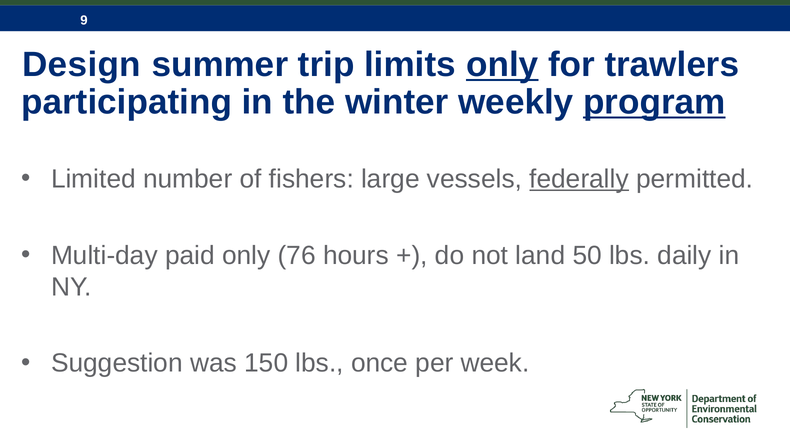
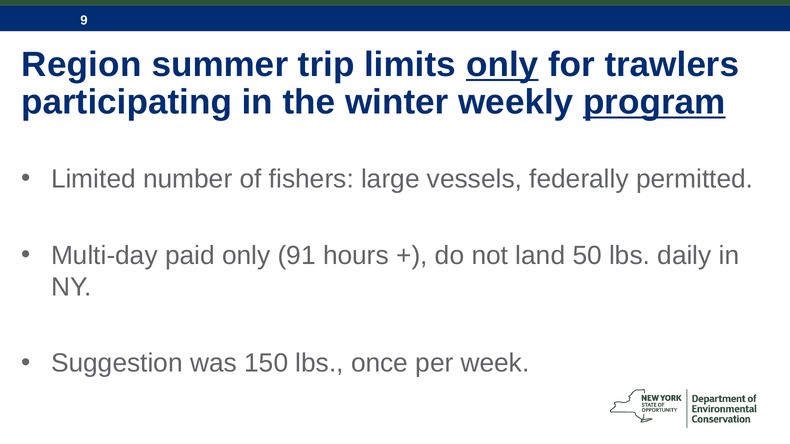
Design: Design -> Region (81, 64)
federally underline: present -> none (579, 179)
76: 76 -> 91 (297, 256)
